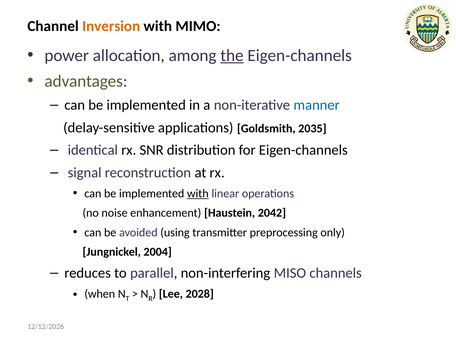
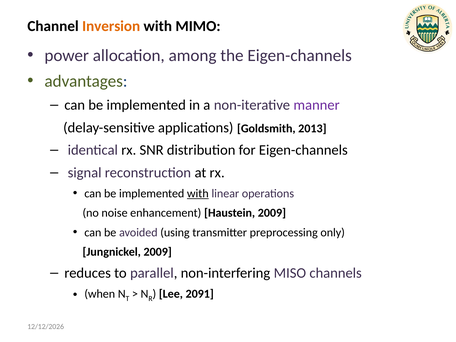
the underline: present -> none (232, 56)
manner colour: blue -> purple (317, 105)
2035: 2035 -> 2013 (312, 128)
Haustein 2042: 2042 -> 2009 (272, 213)
Jungnickel 2004: 2004 -> 2009 (158, 252)
2028: 2028 -> 2091 (200, 294)
